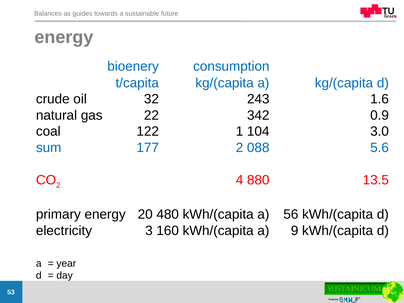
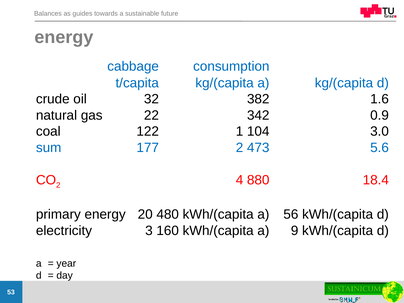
bioenery: bioenery -> cabbage (133, 66)
243: 243 -> 382 (258, 99)
088: 088 -> 473 (258, 148)
13.5: 13.5 -> 18.4 (376, 180)
